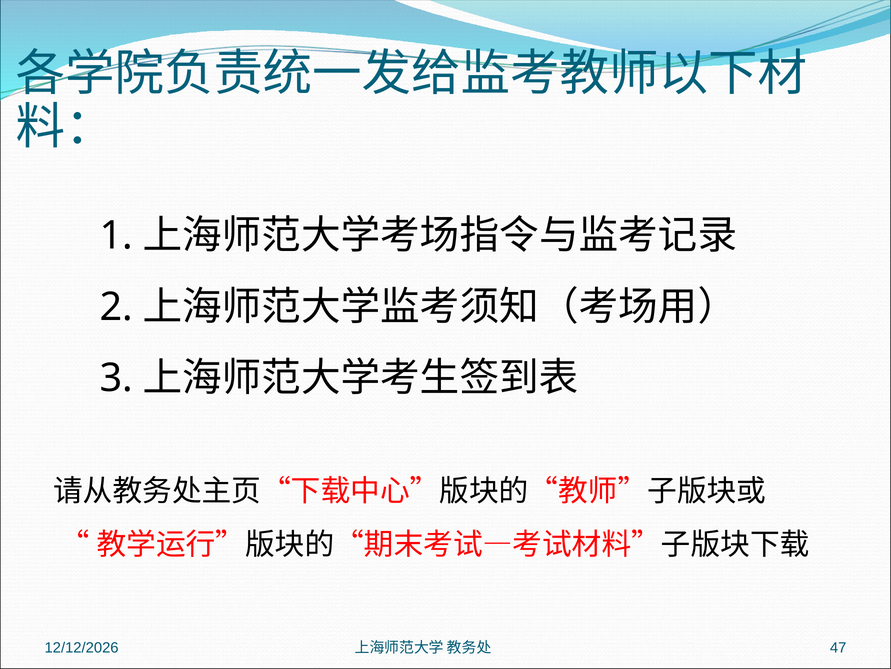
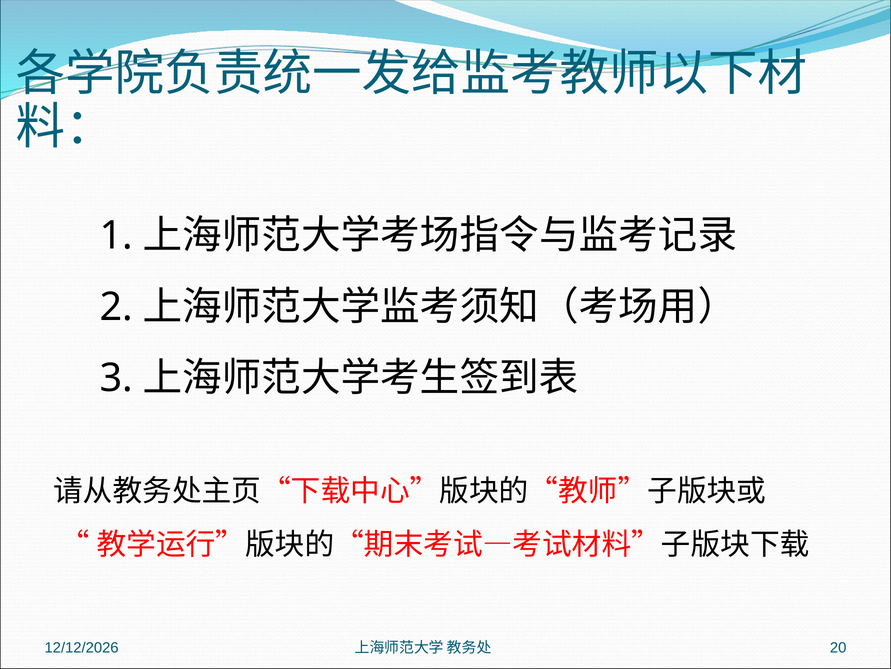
47: 47 -> 20 (838, 647)
